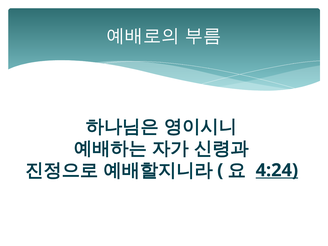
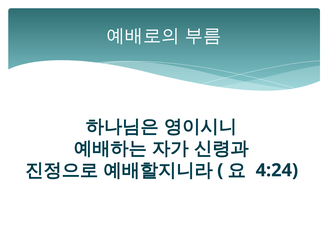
4:24 underline: present -> none (277, 170)
